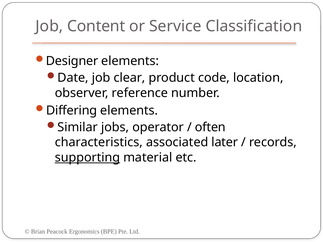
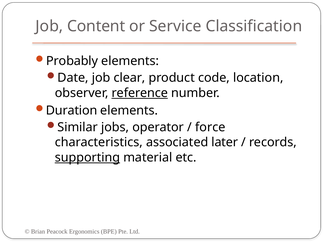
Designer: Designer -> Probably (72, 61)
reference underline: none -> present (140, 93)
Differing: Differing -> Duration (72, 111)
often: often -> force (210, 127)
